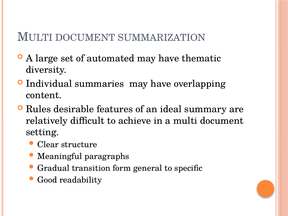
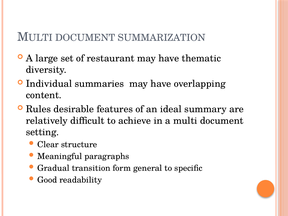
automated: automated -> restaurant (111, 58)
